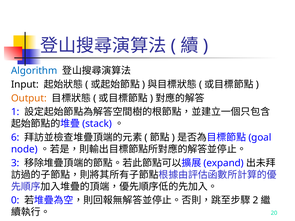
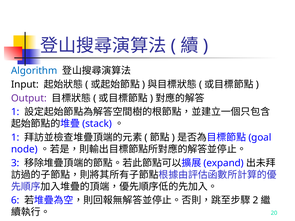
Output colour: orange -> purple (29, 98)
6: 6 -> 1 (15, 138)
0: 0 -> 6 (15, 201)
